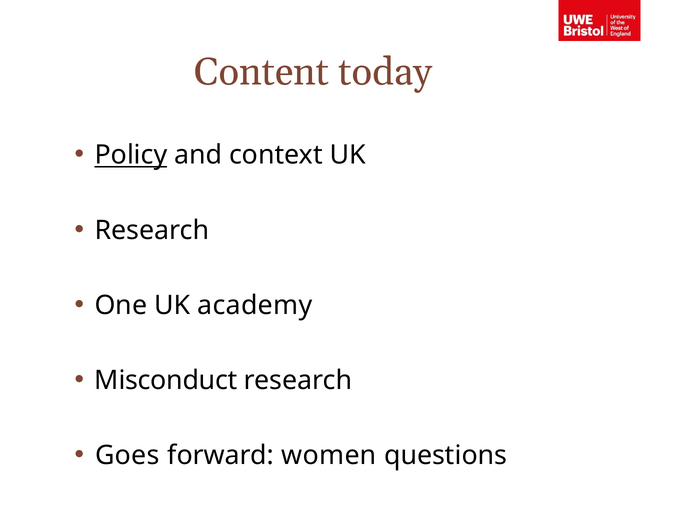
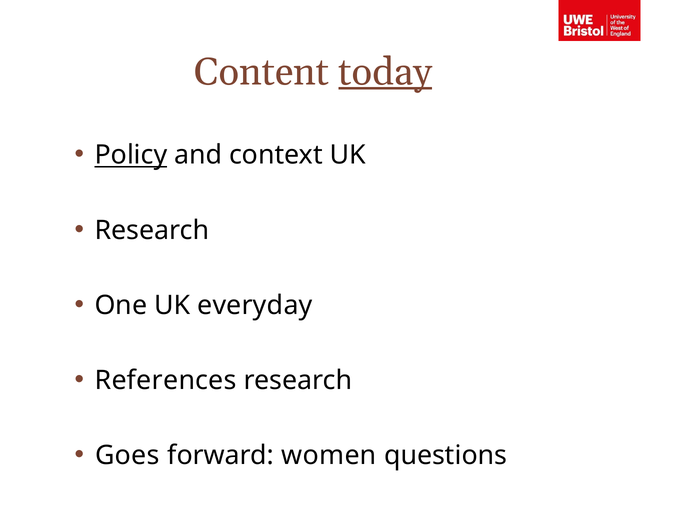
today underline: none -> present (385, 72)
academy: academy -> everyday (255, 305)
Misconduct: Misconduct -> References (166, 380)
